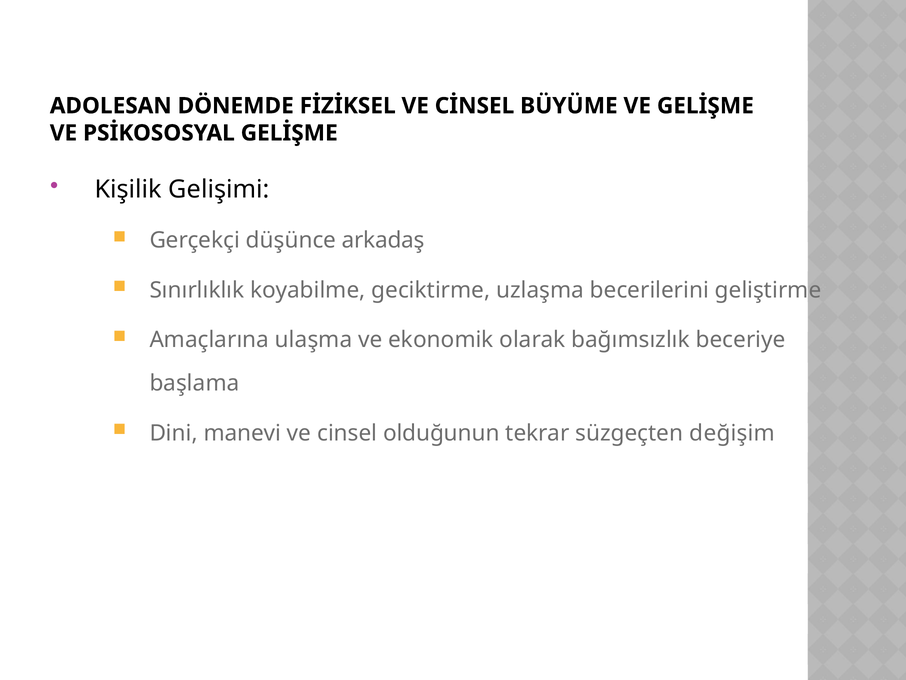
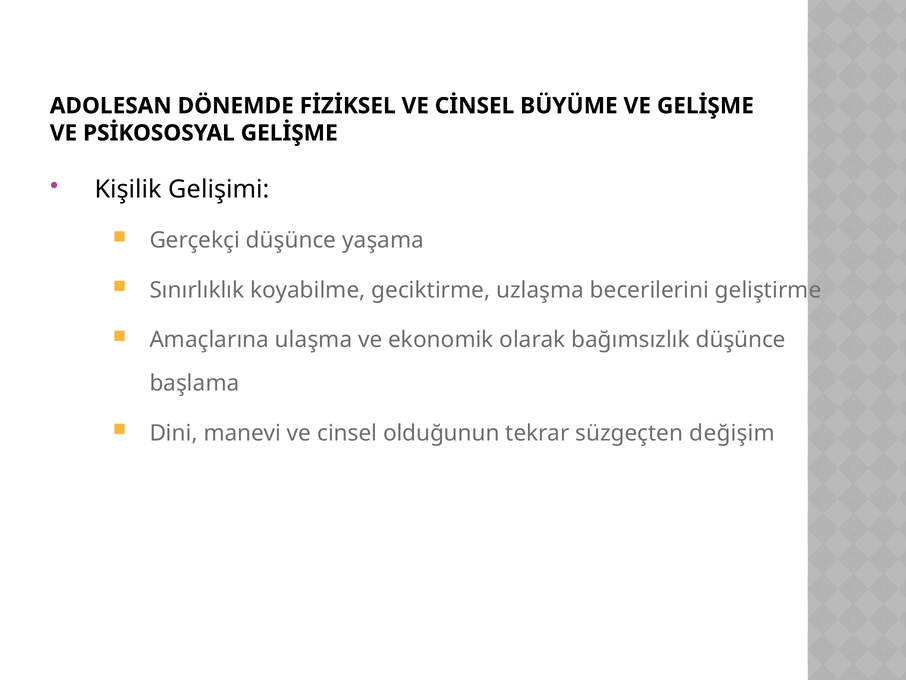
arkadaş: arkadaş -> yaşama (383, 240)
bağımsızlık beceriye: beceriye -> düşünce (741, 340)
